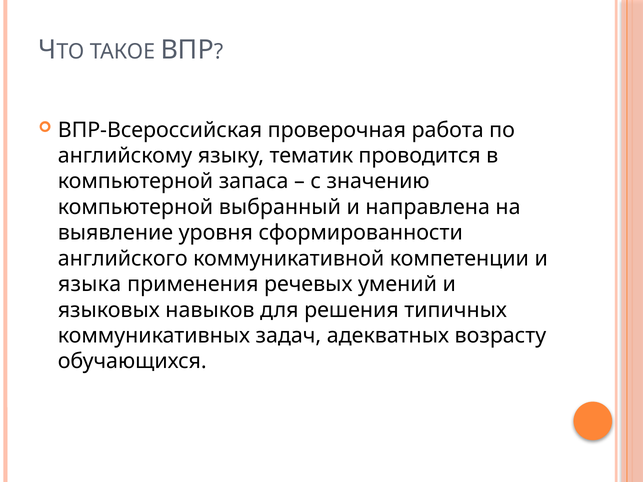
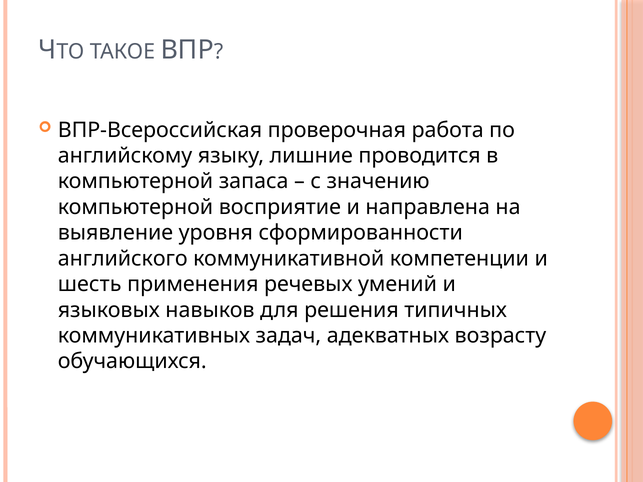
тематик: тематик -> лишние (311, 156)
выбранный: выбранный -> восприятие (280, 207)
языка: языка -> шесть (90, 284)
